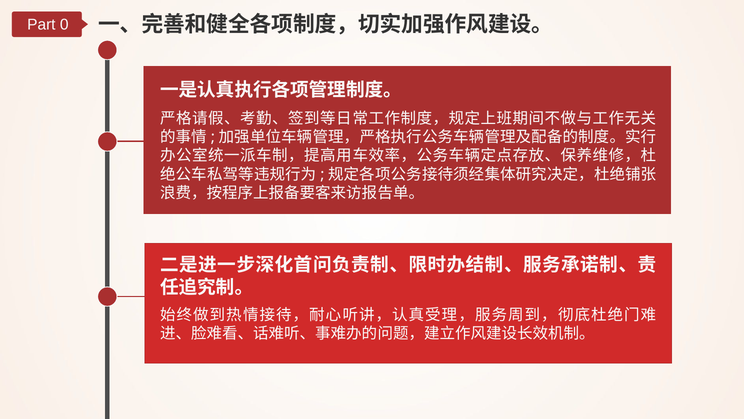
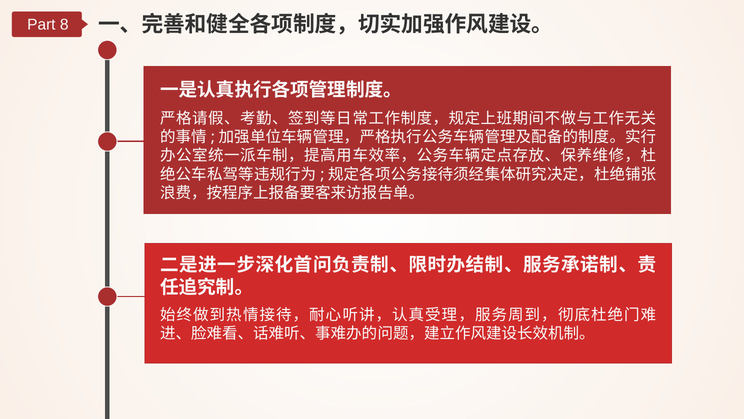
0: 0 -> 8 (64, 25)
